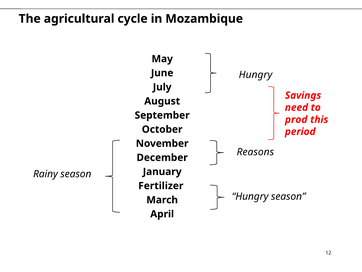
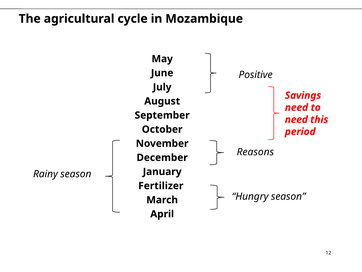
Hungry: Hungry -> Positive (256, 75)
prod: prod -> need (296, 119)
